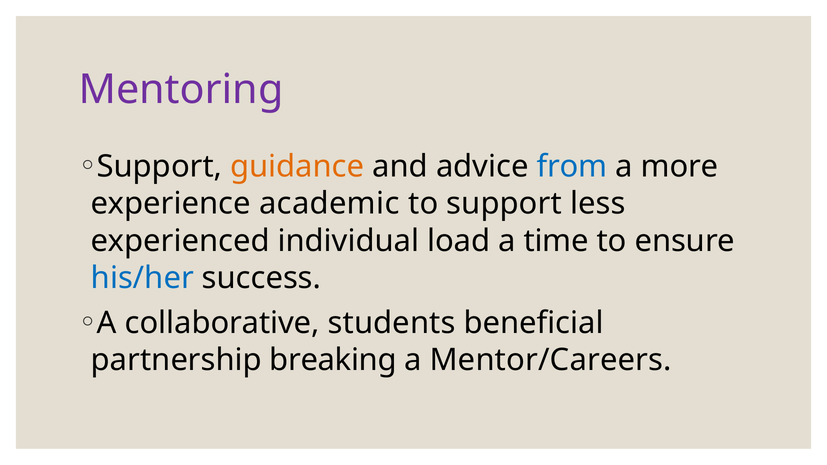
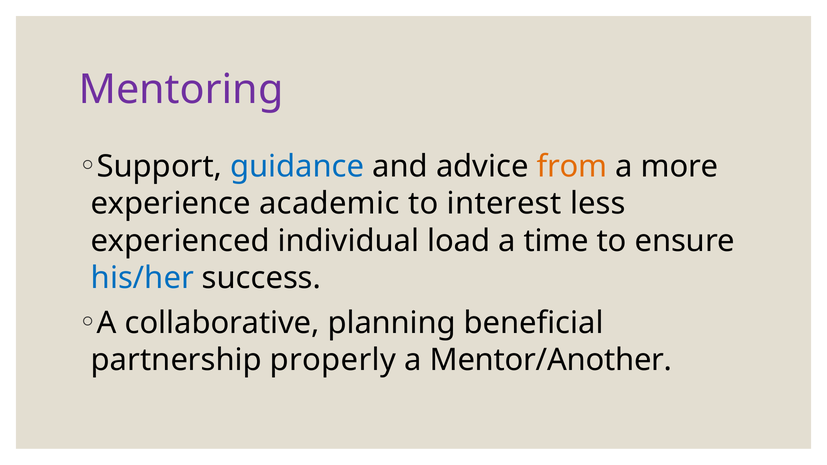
guidance colour: orange -> blue (297, 167)
from colour: blue -> orange (572, 167)
to support: support -> interest (504, 204)
students: students -> planning (392, 323)
breaking: breaking -> properly (333, 360)
Mentor/Careers: Mentor/Careers -> Mentor/Another (551, 360)
